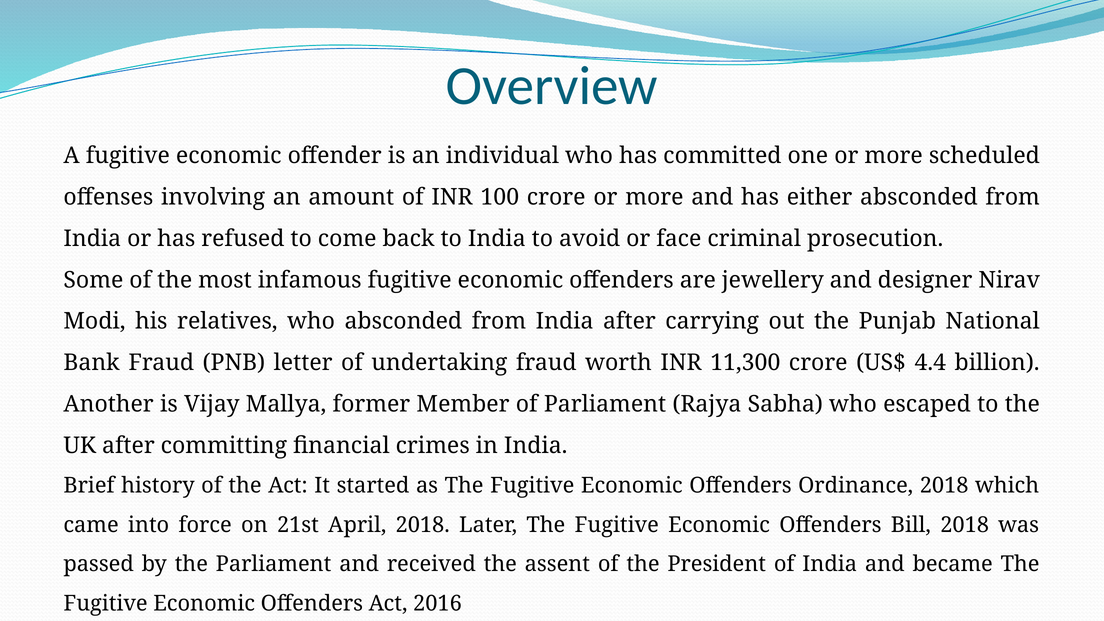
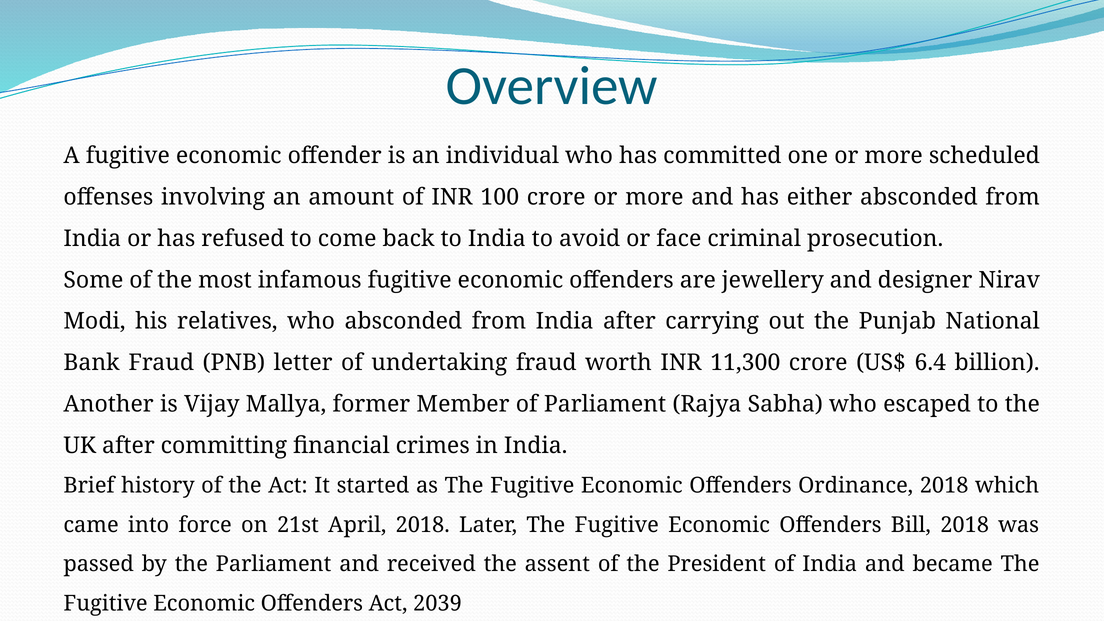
4.4: 4.4 -> 6.4 (930, 363)
2016: 2016 -> 2039 (437, 603)
